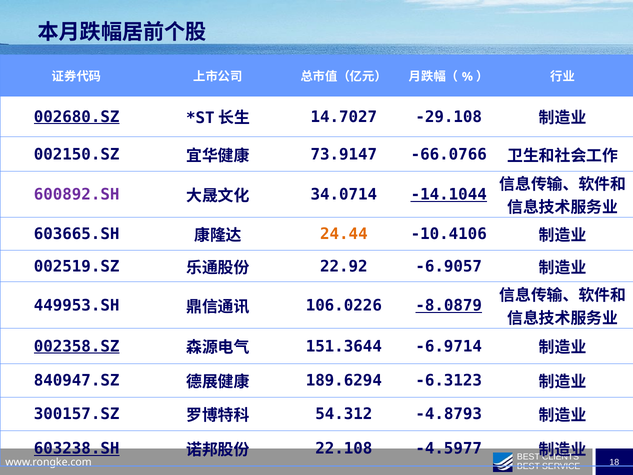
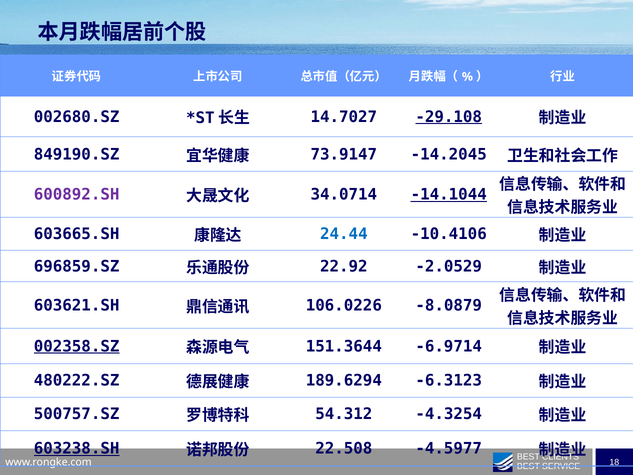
002680.SZ underline: present -> none (77, 117)
-29.108 underline: none -> present (449, 117)
002150.SZ: 002150.SZ -> 849190.SZ (77, 154)
-66.0766: -66.0766 -> -14.2045 (449, 154)
24.44 colour: orange -> blue (344, 234)
002519.SZ: 002519.SZ -> 696859.SZ (77, 266)
-6.9057: -6.9057 -> -2.0529 (449, 266)
449953.SH: 449953.SH -> 603621.SH (77, 305)
-8.0879 underline: present -> none (449, 305)
840947.SZ: 840947.SZ -> 480222.SZ (77, 381)
300157.SZ: 300157.SZ -> 500757.SZ (77, 414)
-4.8793: -4.8793 -> -4.3254 (449, 414)
22.108: 22.108 -> 22.508 (344, 448)
